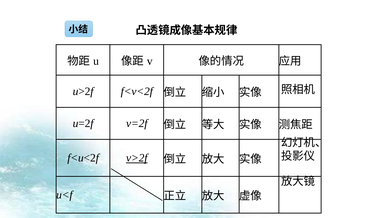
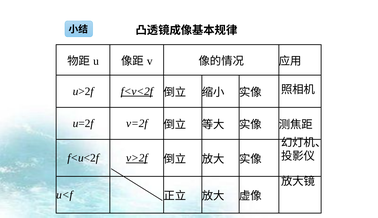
f<v<2f underline: none -> present (137, 91)
